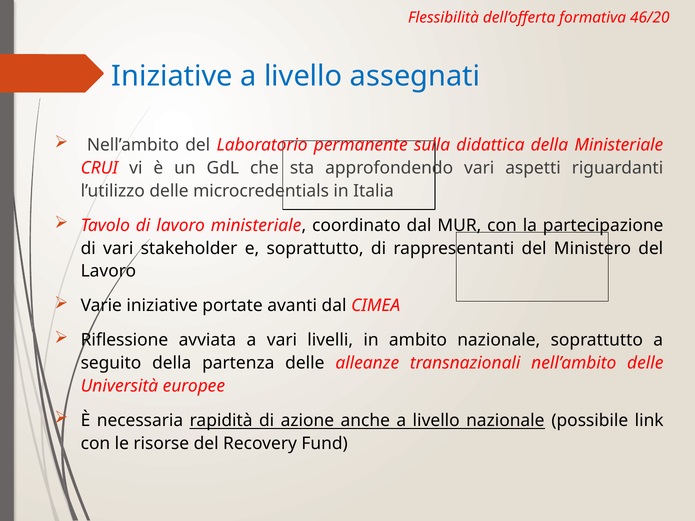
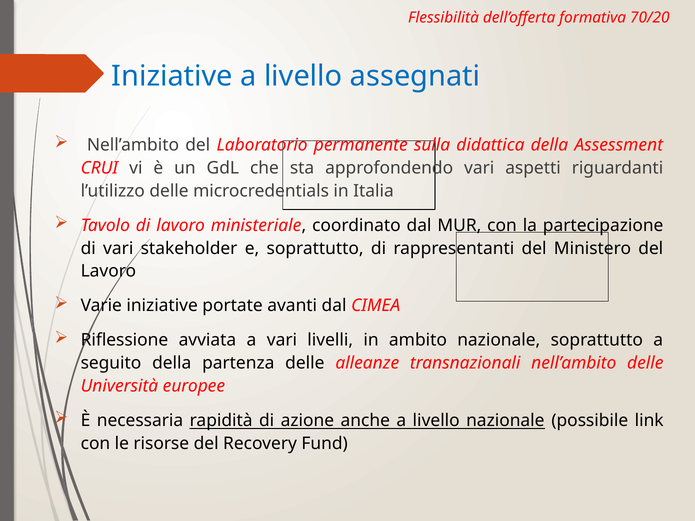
46/20: 46/20 -> 70/20 (650, 18)
della Ministeriale: Ministeriale -> Assessment (619, 145)
